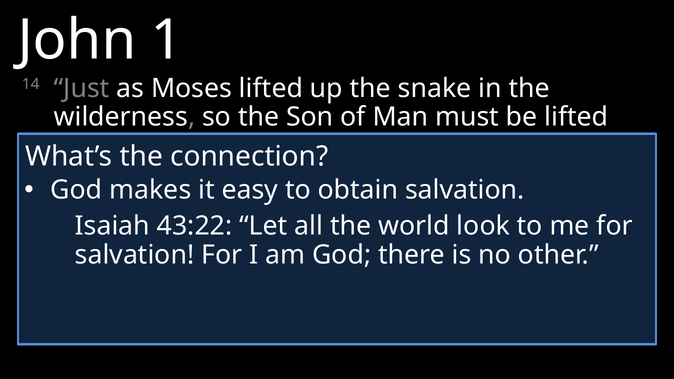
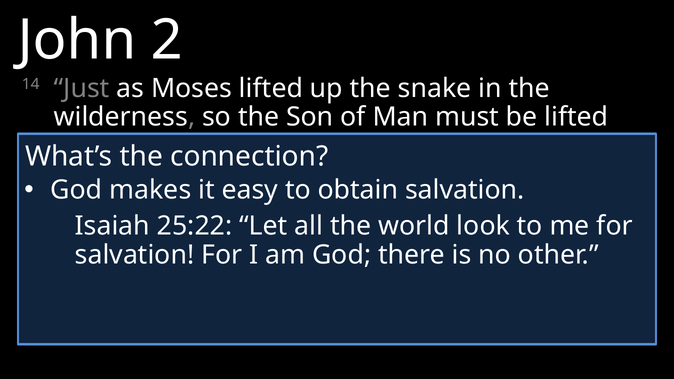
1: 1 -> 2 (167, 40)
43:22: 43:22 -> 25:22 (195, 226)
